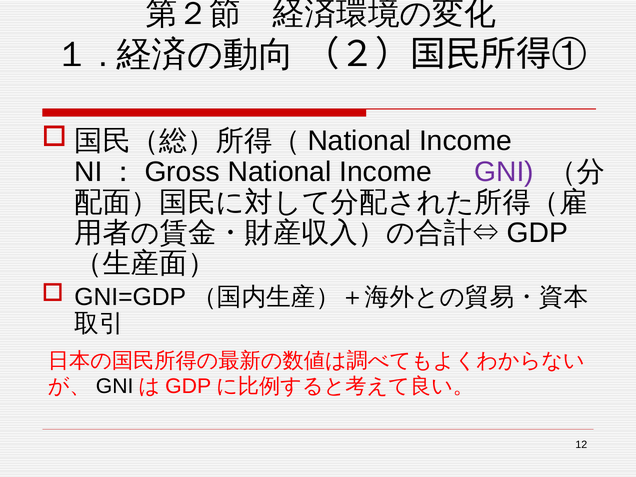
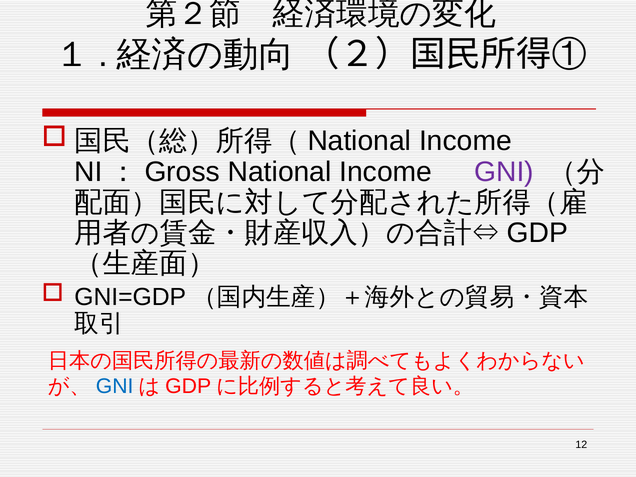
GNI colour: black -> blue (115, 386)
